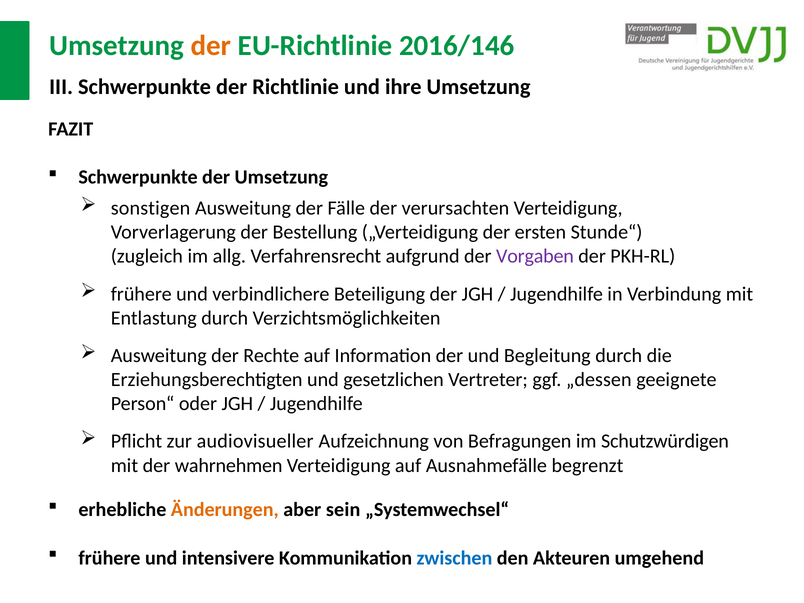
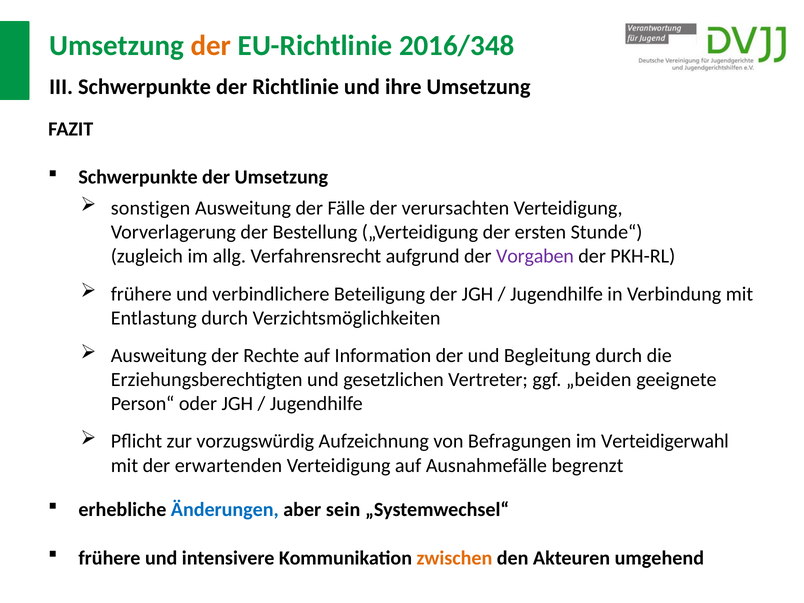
2016/146: 2016/146 -> 2016/348 (457, 45)
„dessen: „dessen -> „beiden (599, 380)
audiovisueller: audiovisueller -> vorzugswürdig (255, 441)
Schutzwürdigen: Schutzwürdigen -> Verteidigerwahl (665, 441)
wahrnehmen: wahrnehmen -> erwartenden (228, 465)
Änderungen colour: orange -> blue (225, 510)
zwischen colour: blue -> orange (454, 558)
